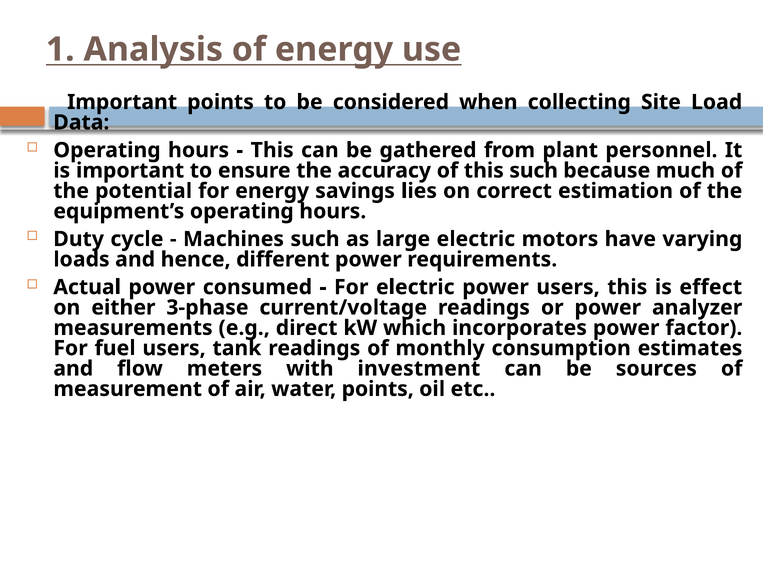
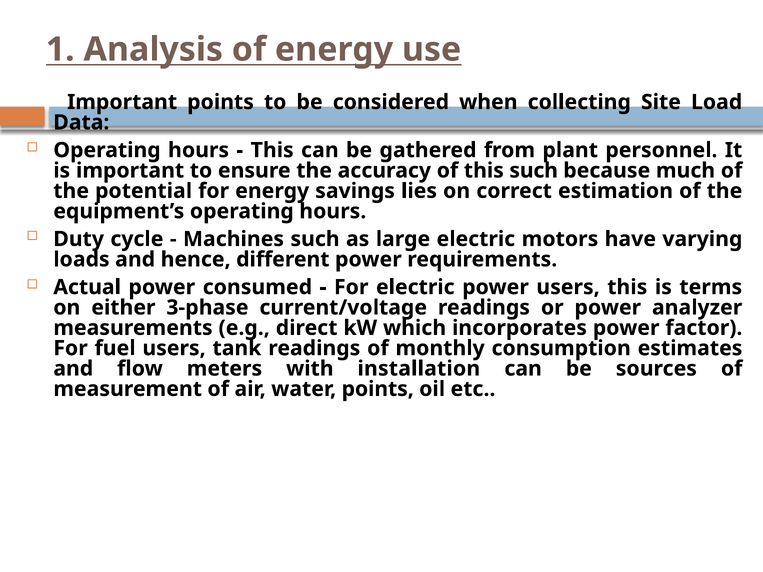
effect: effect -> terms (711, 287)
investment: investment -> installation (419, 369)
